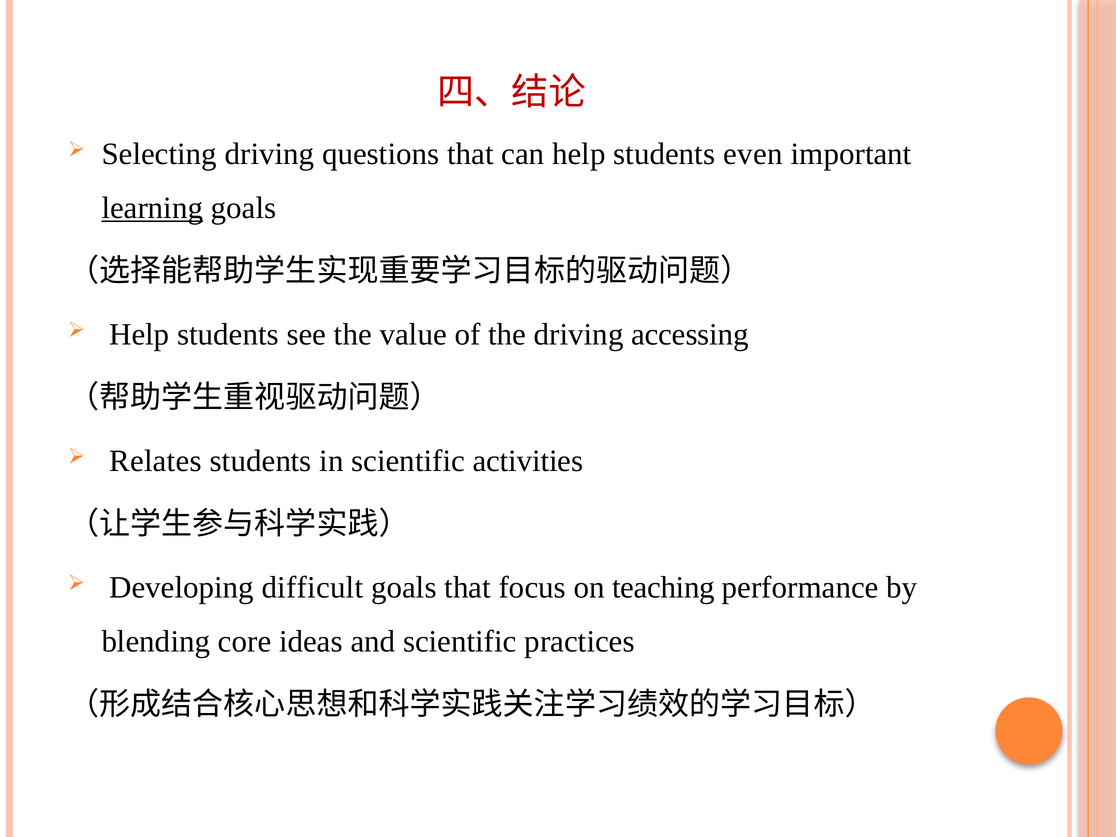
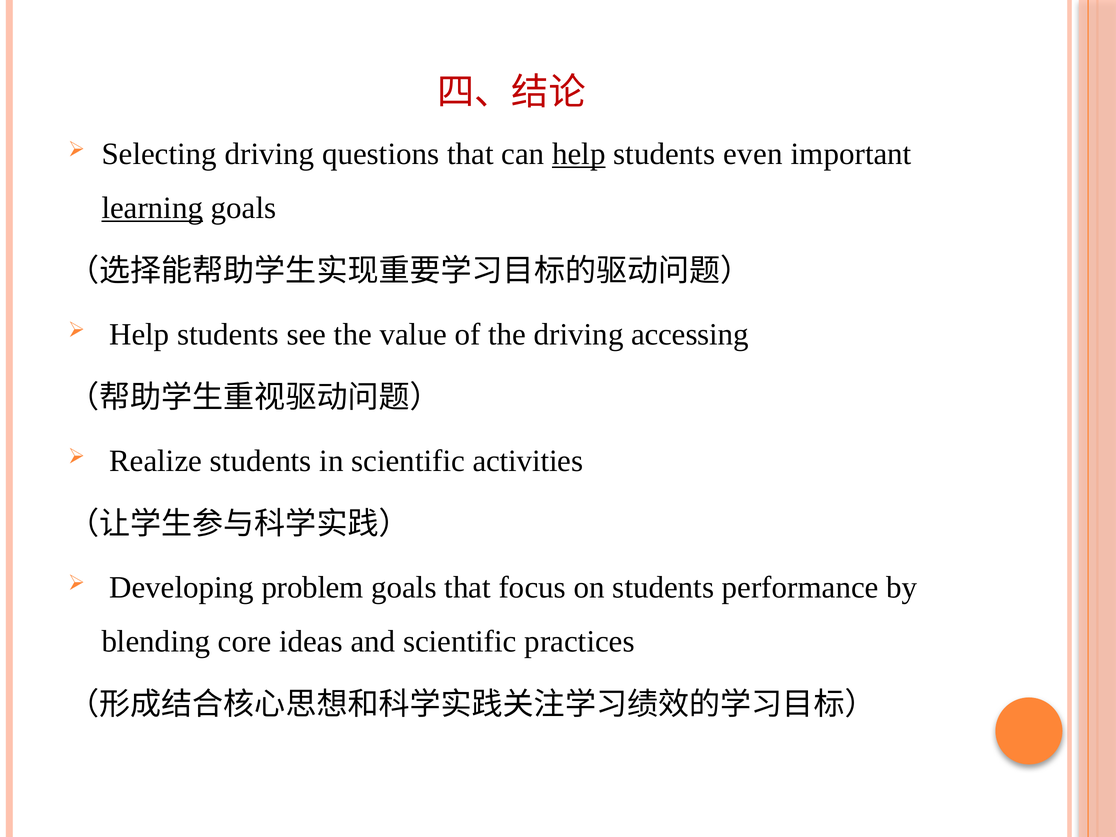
help underline: none -> present (579, 154)
Relates: Relates -> Realize (156, 461)
difficult: difficult -> problem (313, 587)
on teaching: teaching -> students (663, 587)
